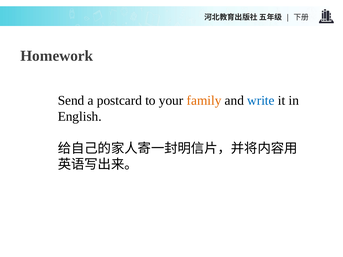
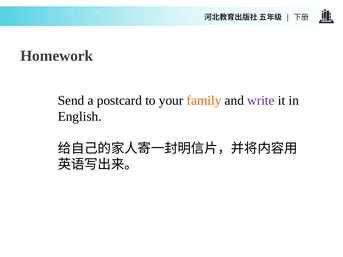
write colour: blue -> purple (261, 101)
